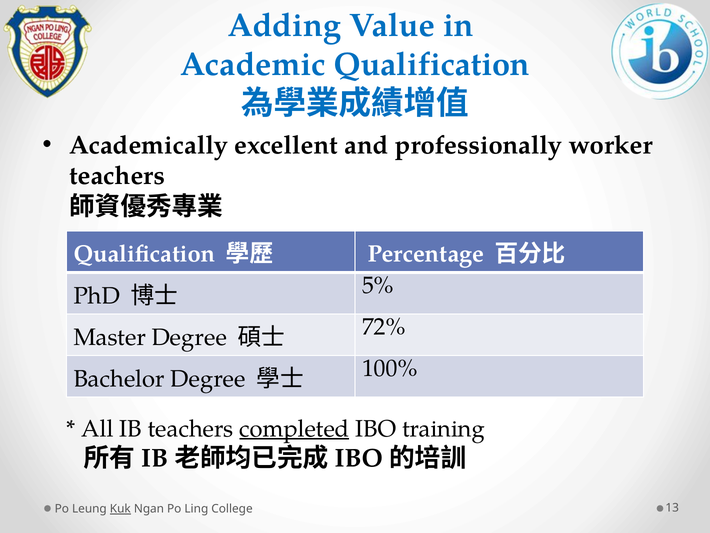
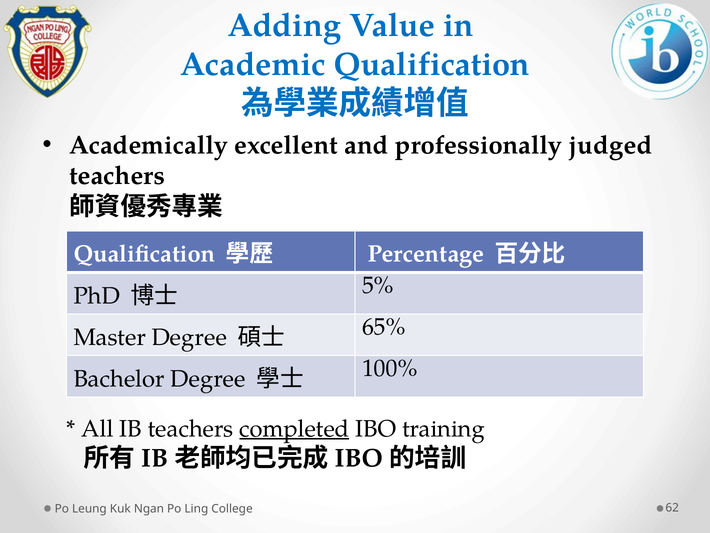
worker: worker -> judged (610, 145)
72%: 72% -> 65% (384, 327)
Kuk underline: present -> none (120, 509)
13: 13 -> 62 (672, 508)
